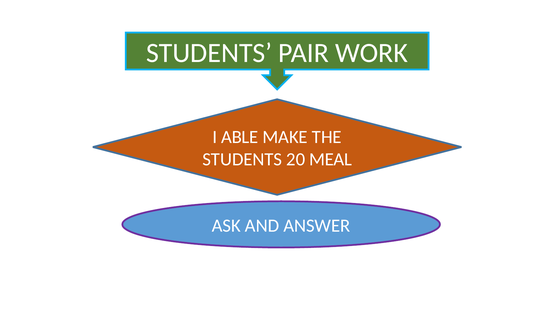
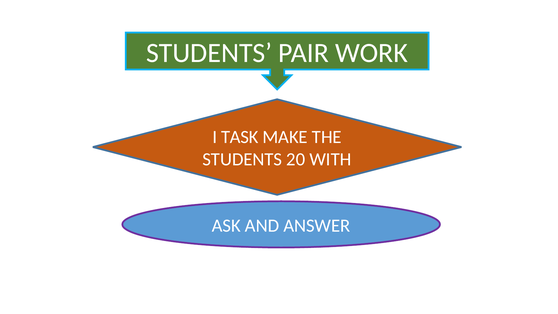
ABLE: ABLE -> TASK (240, 137)
MEAL: MEAL -> WITH (330, 159)
